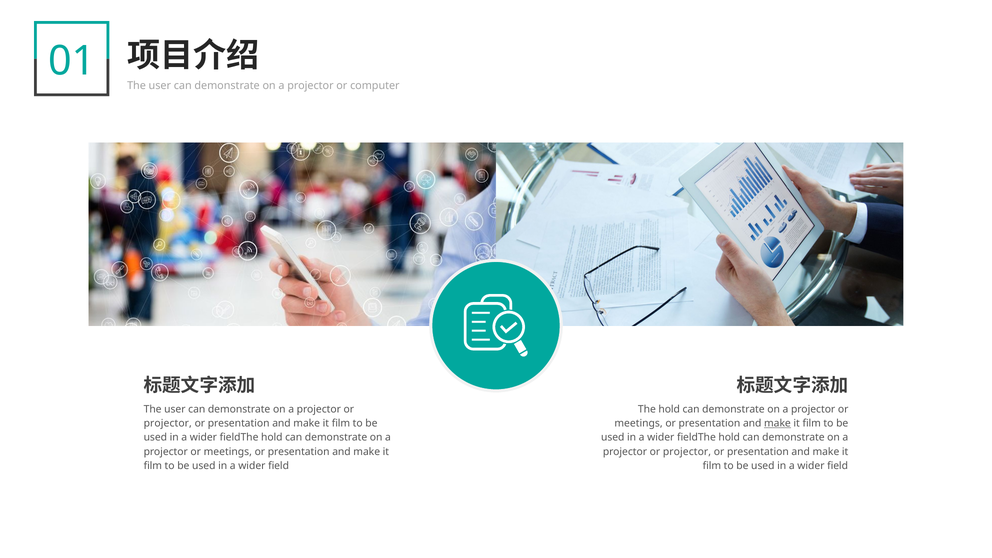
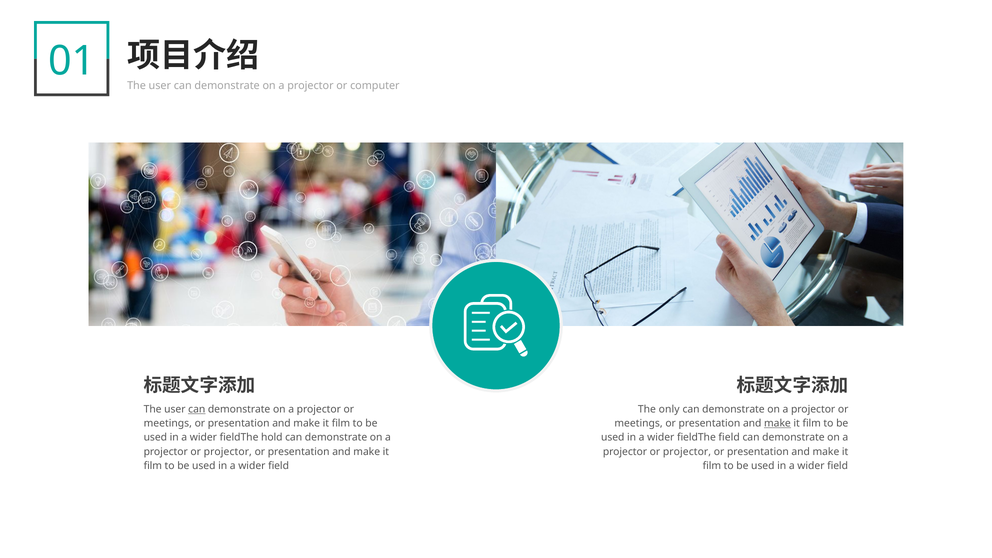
can underline: none -> present (197, 409)
The hold: hold -> only (669, 409)
projector: projector -> meetings (168, 423)
hold: hold -> field (729, 438)
meetings: meetings -> projector (228, 452)
